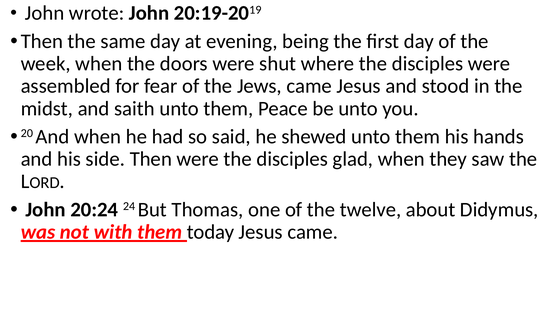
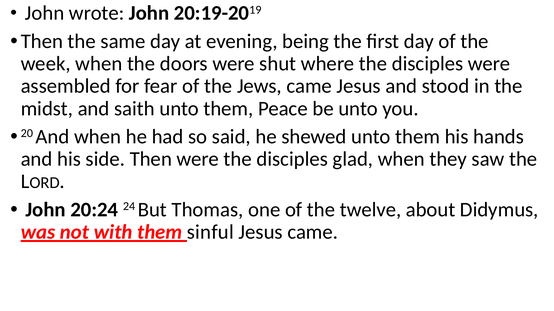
today: today -> sinful (210, 232)
